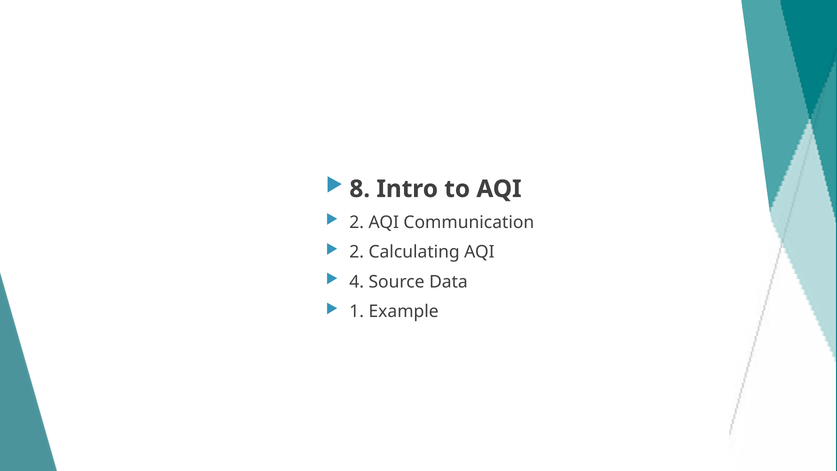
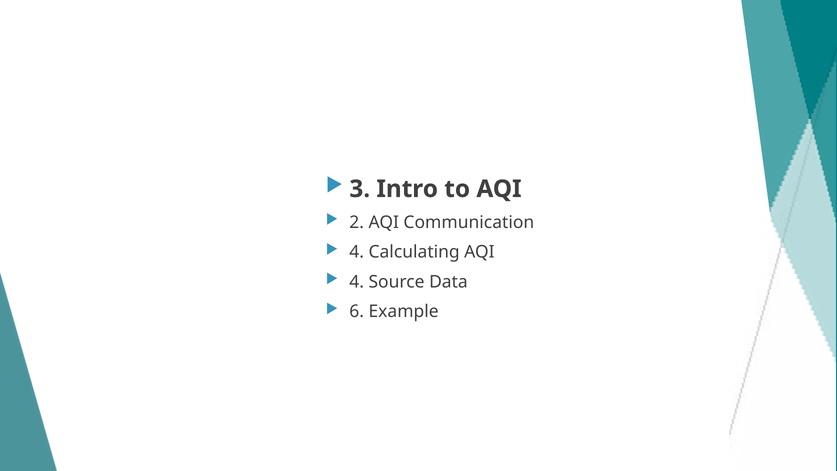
8: 8 -> 3 (360, 189)
2: 2 -> 4 (357, 252)
1: 1 -> 6 (357, 311)
